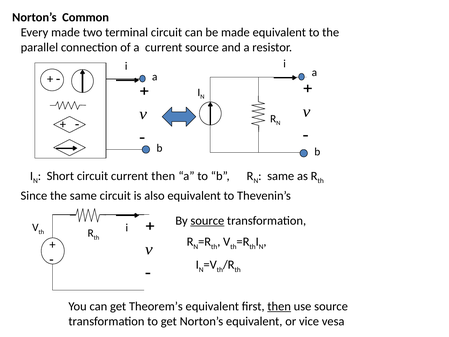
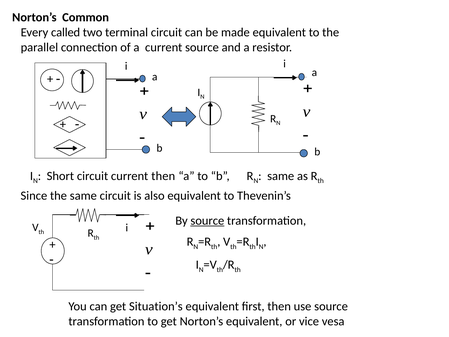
Every made: made -> called (66, 32)
Theorem’s: Theorem’s -> Situation’s (156, 306)
then underline: present -> none (279, 306)
